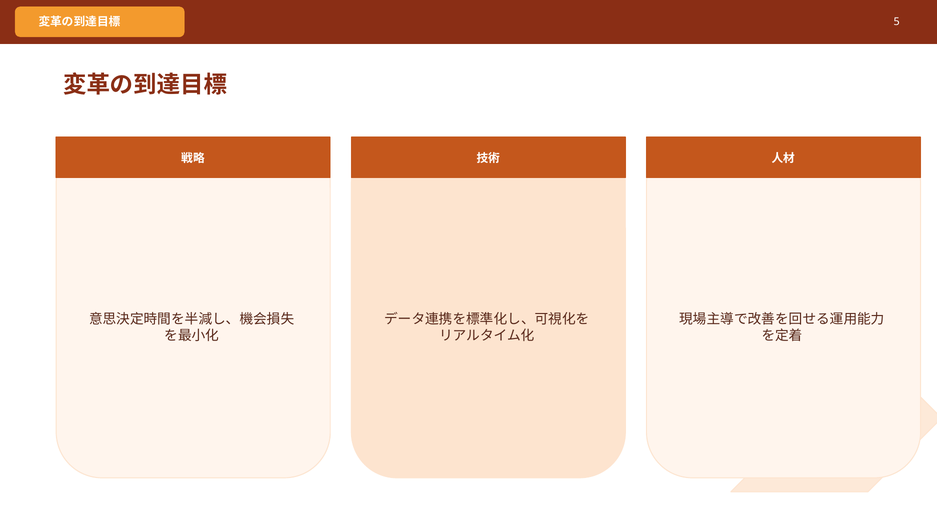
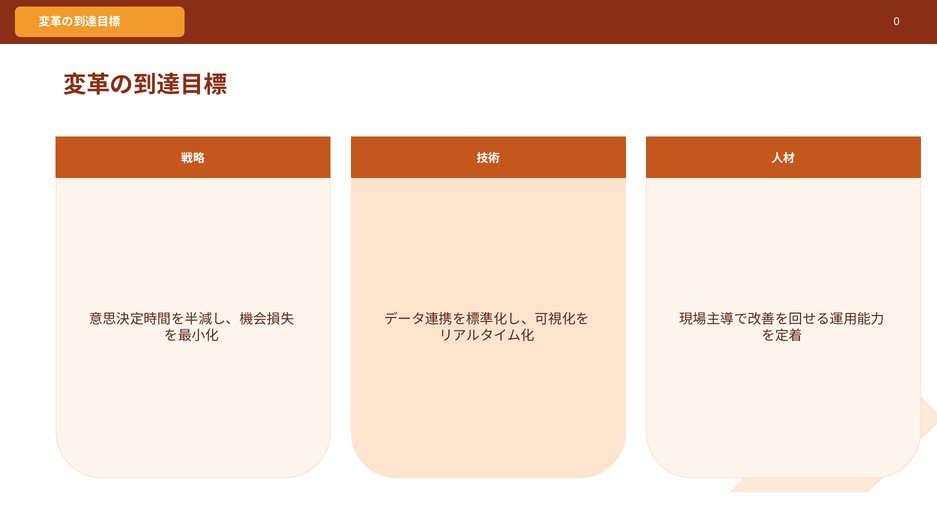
5: 5 -> 0 (897, 22)
